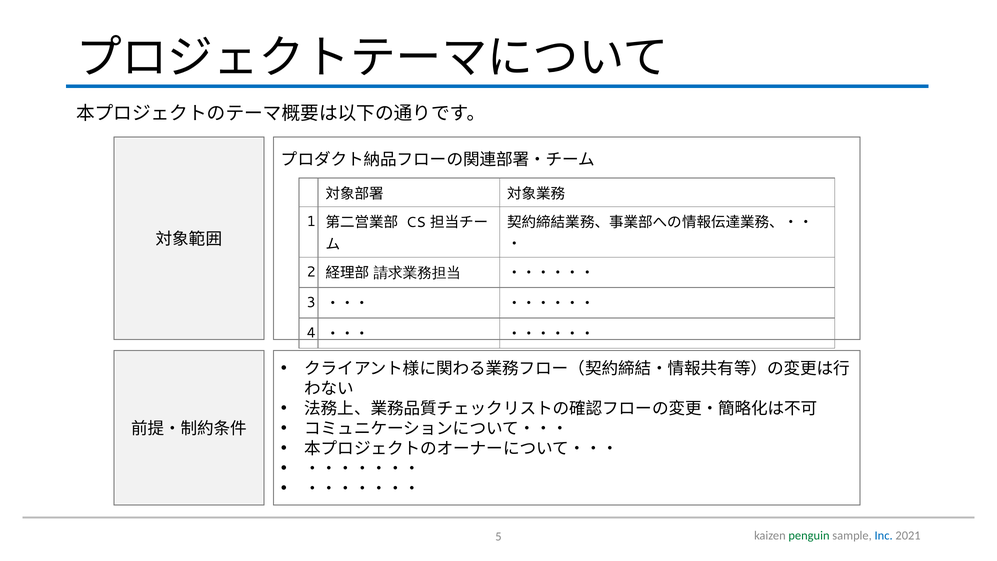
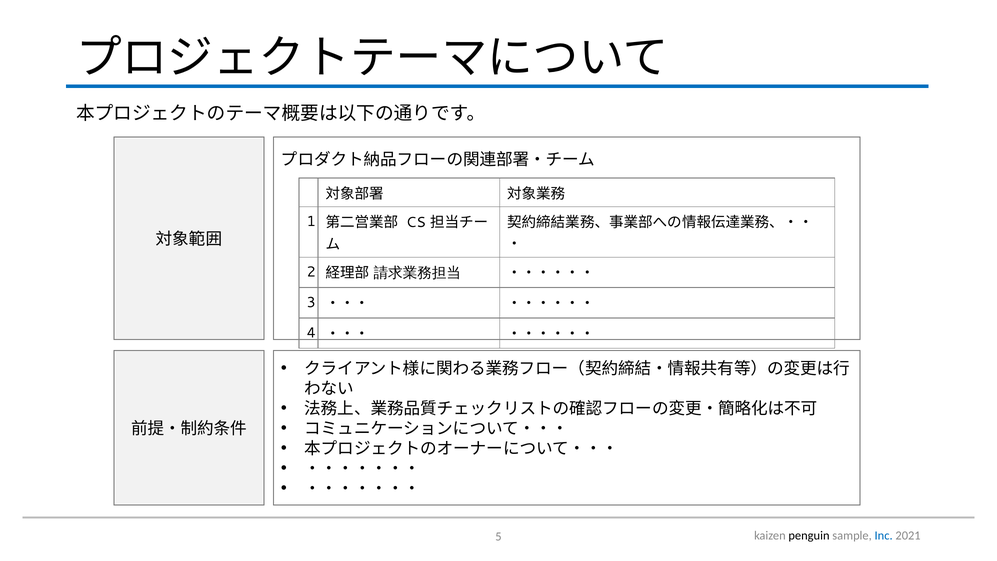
penguin colour: green -> black (809, 535)
